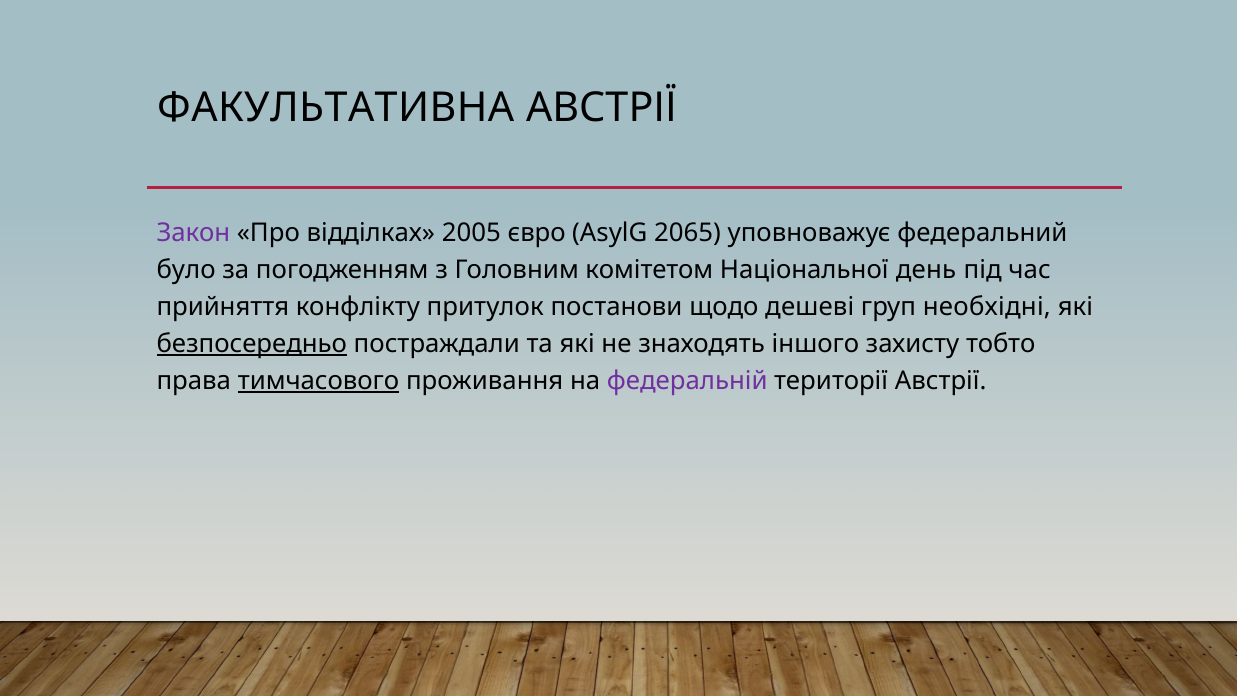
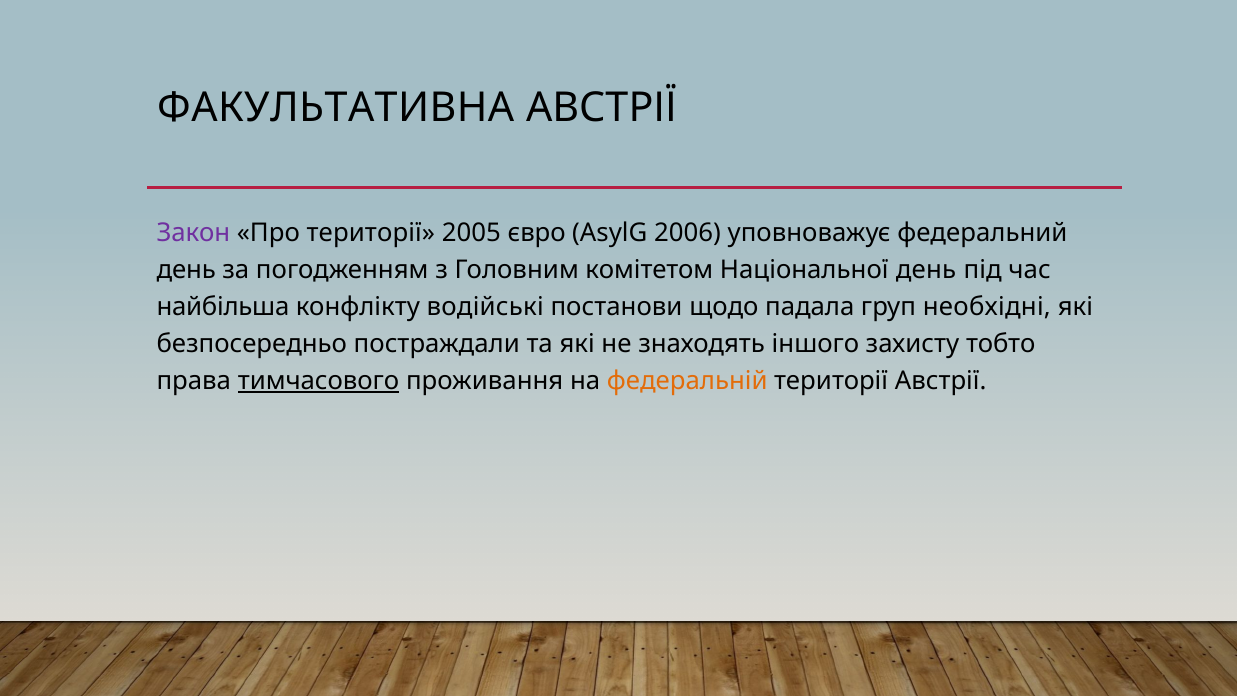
Про відділках: відділках -> території (371, 233)
2065: 2065 -> 2006 (688, 233)
було: було -> день (186, 270)
прийняття: прийняття -> найбільша (223, 307)
притулок: притулок -> водійські (485, 307)
дешеві: дешеві -> падала (810, 307)
безпосередньо underline: present -> none (252, 344)
федеральній colour: purple -> orange (687, 381)
